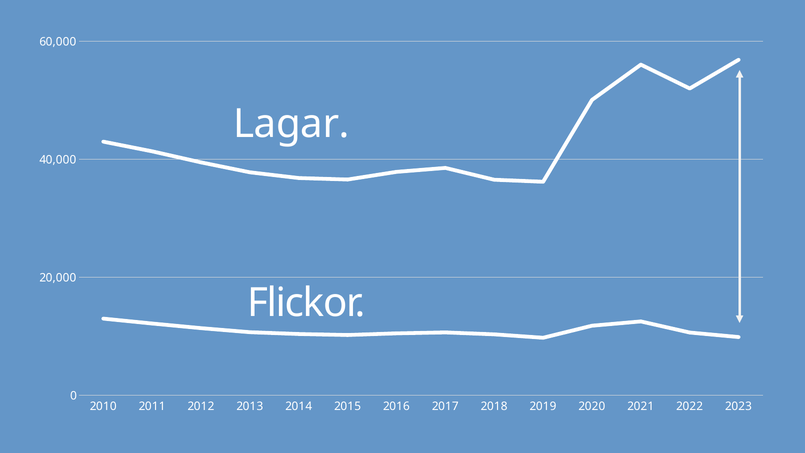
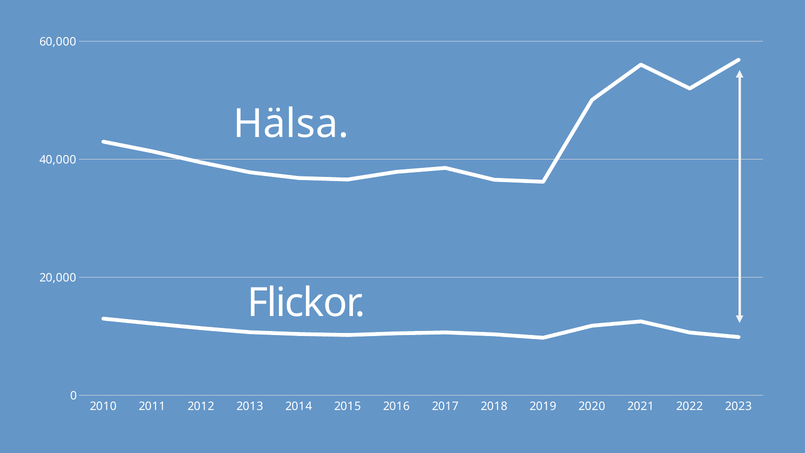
Lagar: Lagar -> Hälsa (291, 124)
